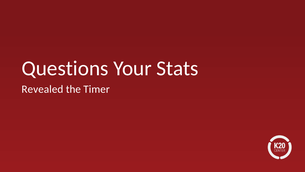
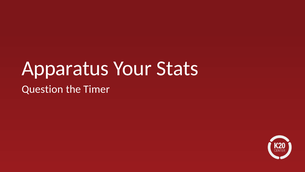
Questions: Questions -> Apparatus (65, 68)
Revealed: Revealed -> Question (42, 89)
